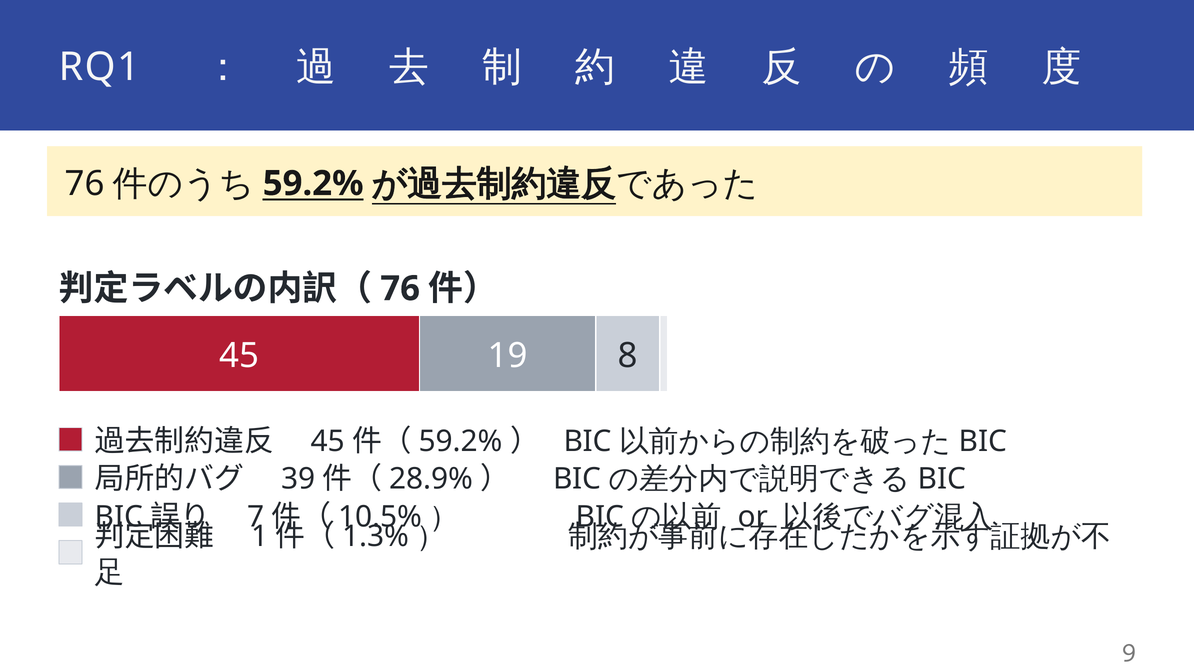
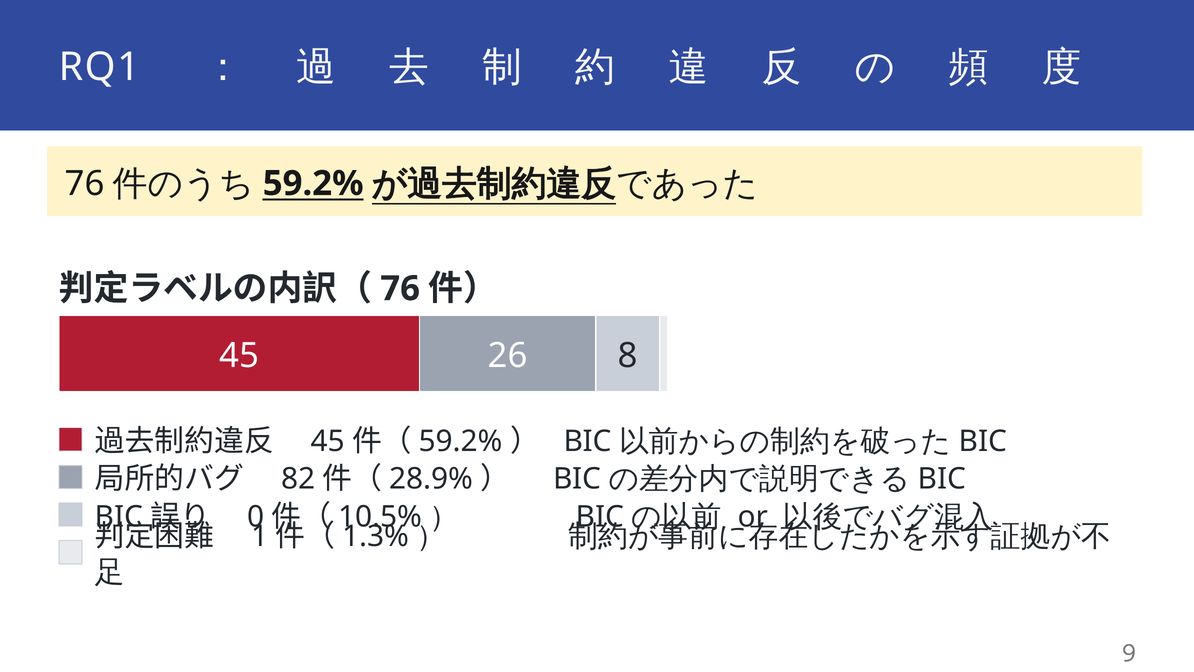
19: 19 -> 26 (508, 356)
39: 39 -> 82 (298, 479)
7: 7 -> 0 (256, 516)
